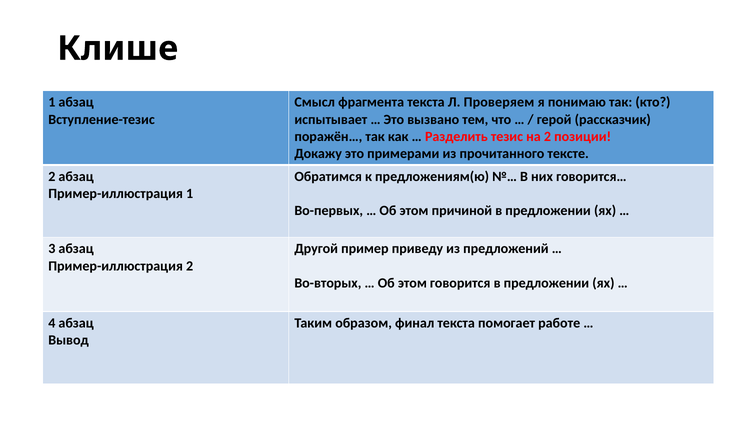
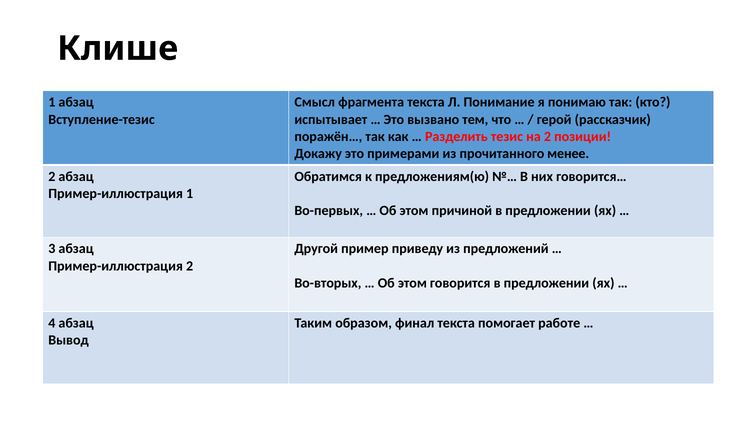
Проверяем: Проверяем -> Понимание (499, 102)
тексте: тексте -> менее (568, 154)
